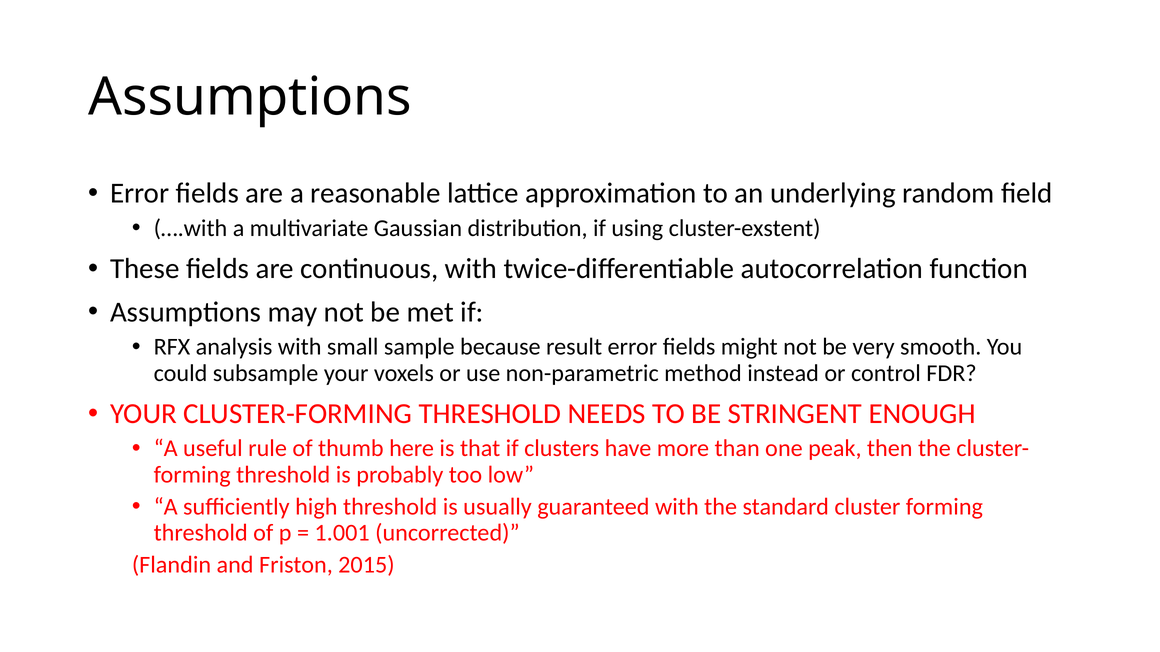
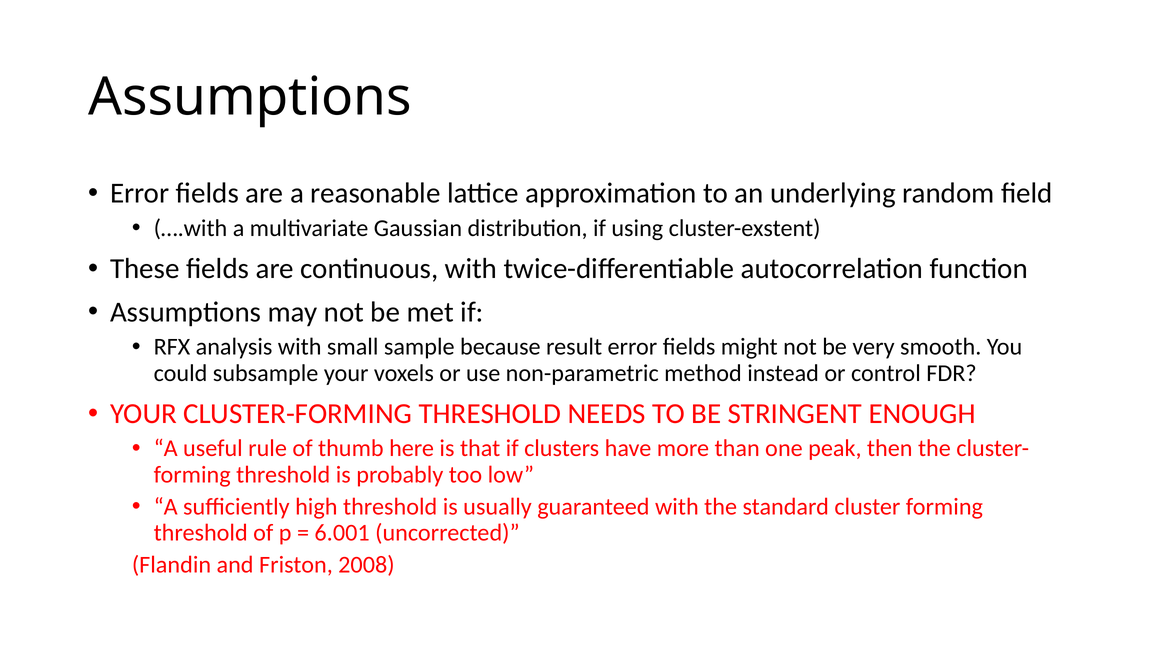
1.001: 1.001 -> 6.001 (342, 533)
2015: 2015 -> 2008 (366, 565)
